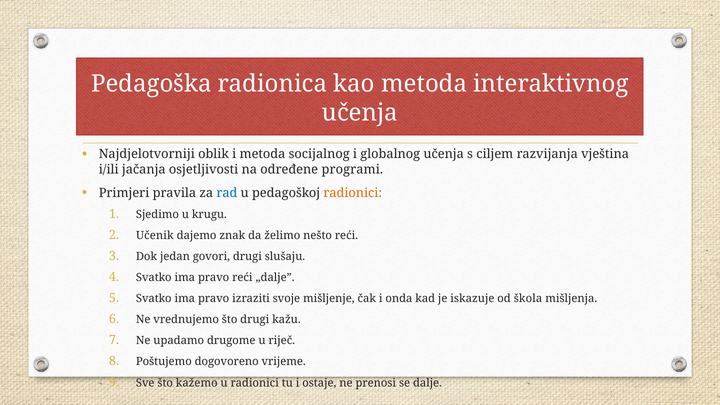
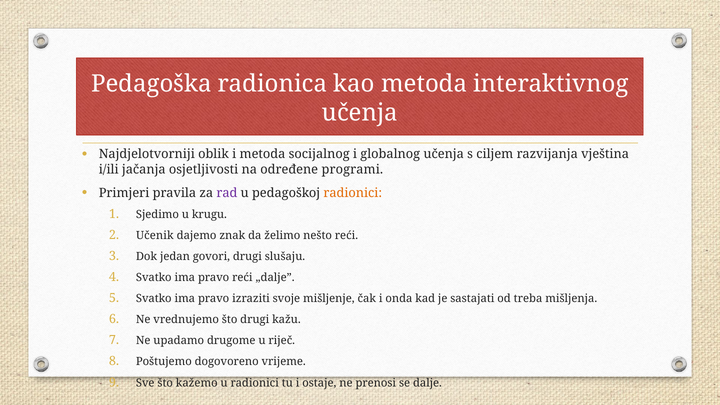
rad colour: blue -> purple (227, 193)
iskazuje: iskazuje -> sastajati (472, 299)
škola: škola -> treba (528, 299)
